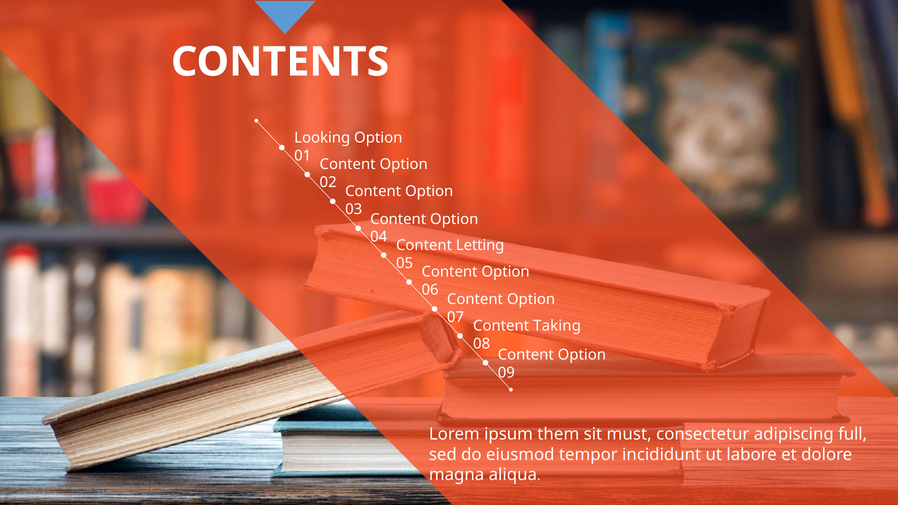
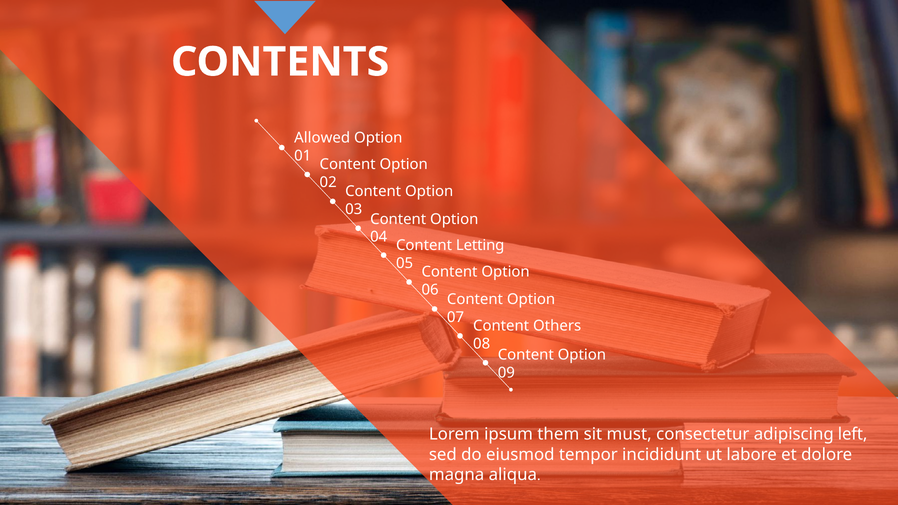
Looking: Looking -> Allowed (322, 138)
Taking: Taking -> Others (557, 326)
full: full -> left (853, 434)
